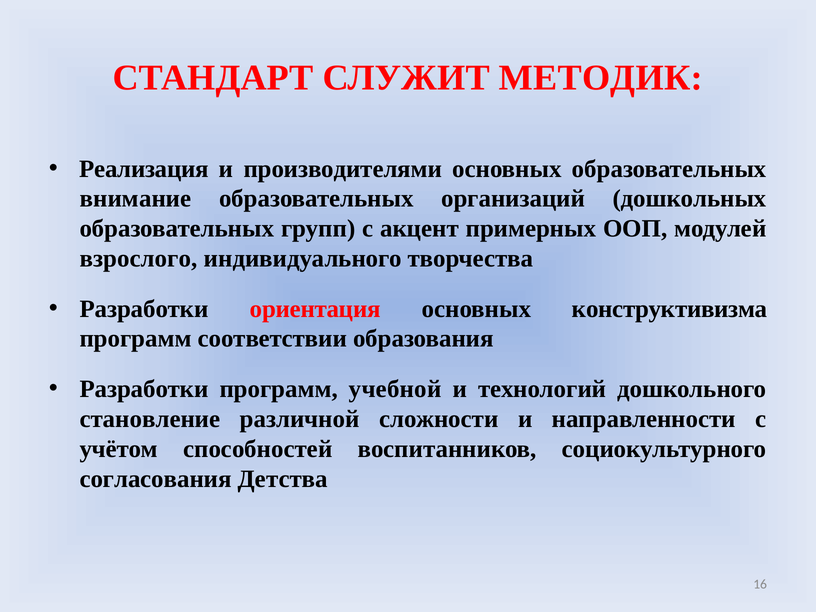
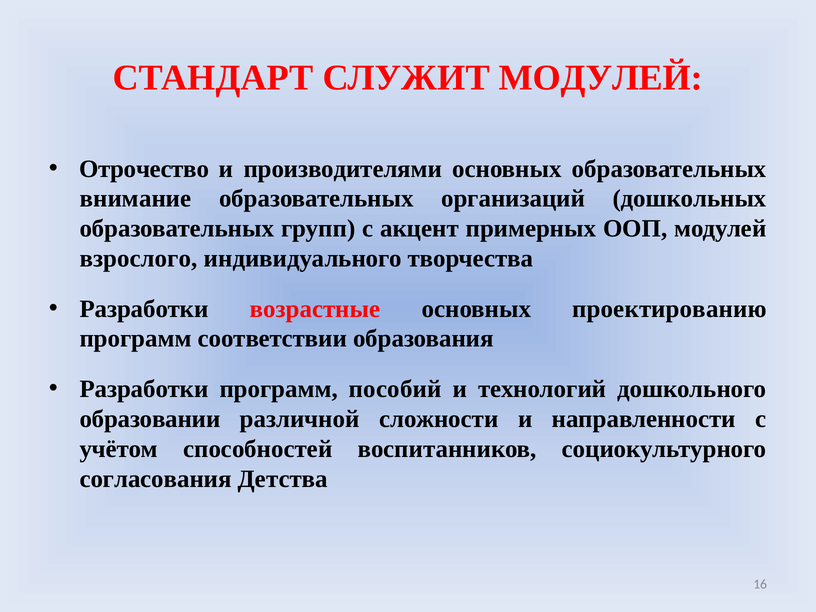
СЛУЖИТ МЕТОДИК: МЕТОДИК -> МОДУЛЕЙ (601, 78)
Реализация: Реализация -> Отрочество (144, 169)
ориентация: ориентация -> возрастные (315, 309)
конструктивизма: конструктивизма -> проектированию (669, 309)
учебной: учебной -> пособий (395, 389)
становление: становление -> образовании (150, 419)
